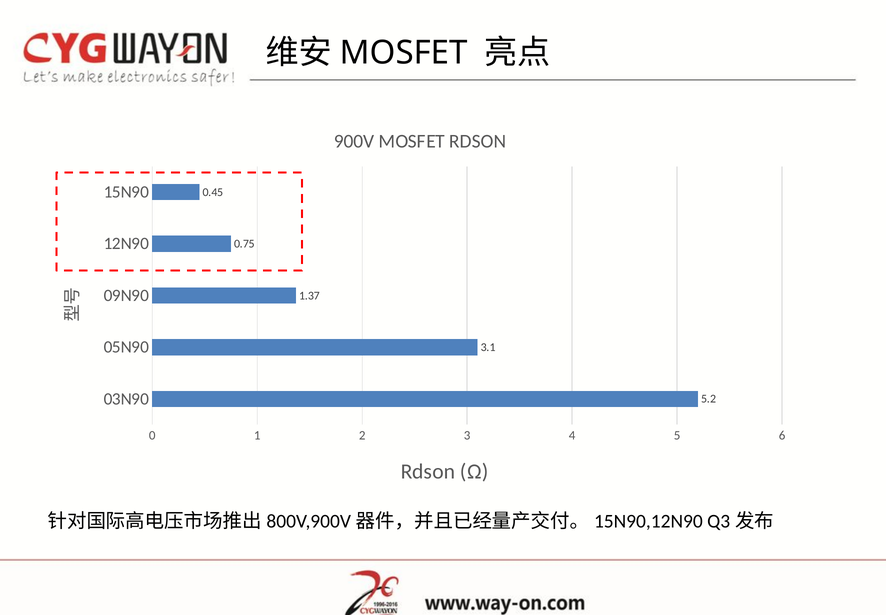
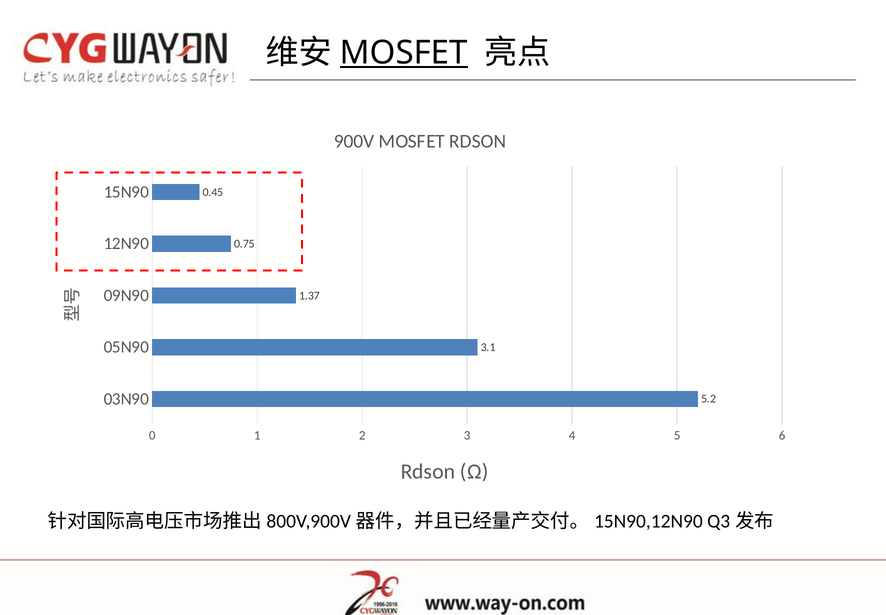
MOSFET underline: none -> present (404, 53)
